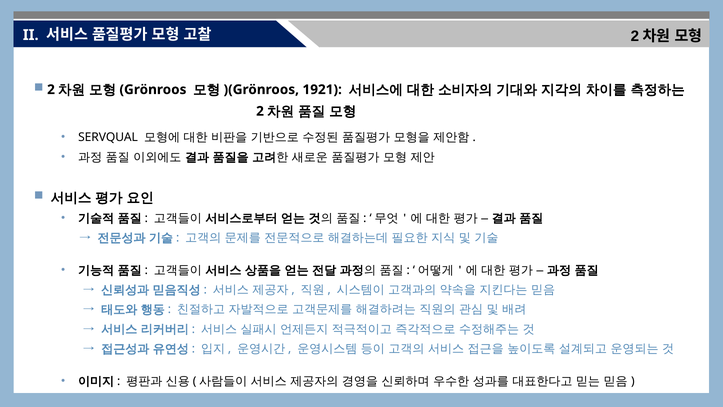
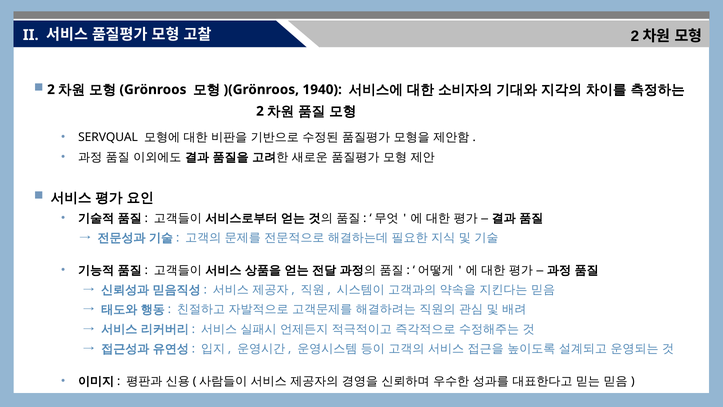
1921: 1921 -> 1940 (322, 90)
